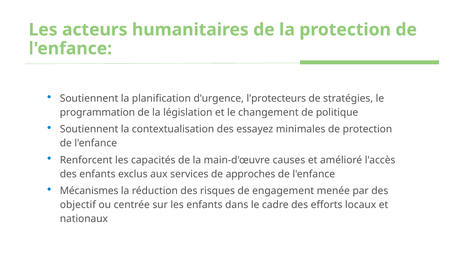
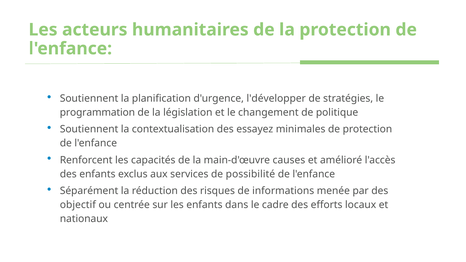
l'protecteurs: l'protecteurs -> l'développer (276, 99)
approches: approches -> possibilité (250, 174)
Mécanismes: Mécanismes -> Séparément (89, 191)
engagement: engagement -> informations (283, 191)
